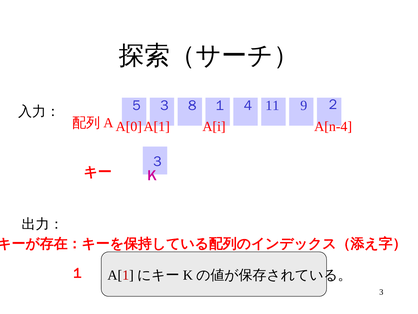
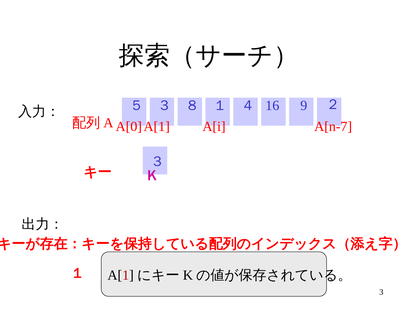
11: 11 -> 16 (272, 105)
A[n-4: A[n-4 -> A[n-7 (333, 126)
